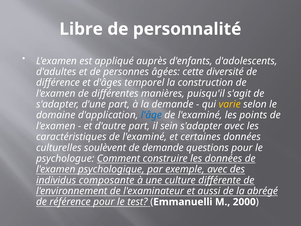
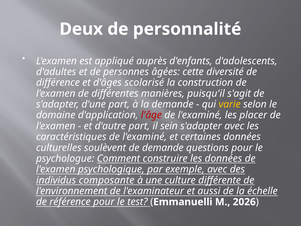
Libre: Libre -> Deux (81, 29)
temporel: temporel -> scolarisé (144, 83)
l'âge colour: blue -> red (151, 115)
points: points -> placer (253, 115)
abrégé: abrégé -> échelle (262, 191)
2000: 2000 -> 2026 (244, 202)
